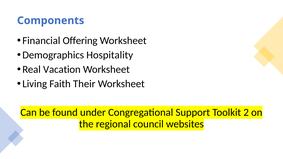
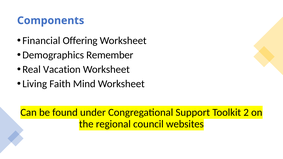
Hospitality: Hospitality -> Remember (110, 55)
Their: Their -> Mind (84, 84)
